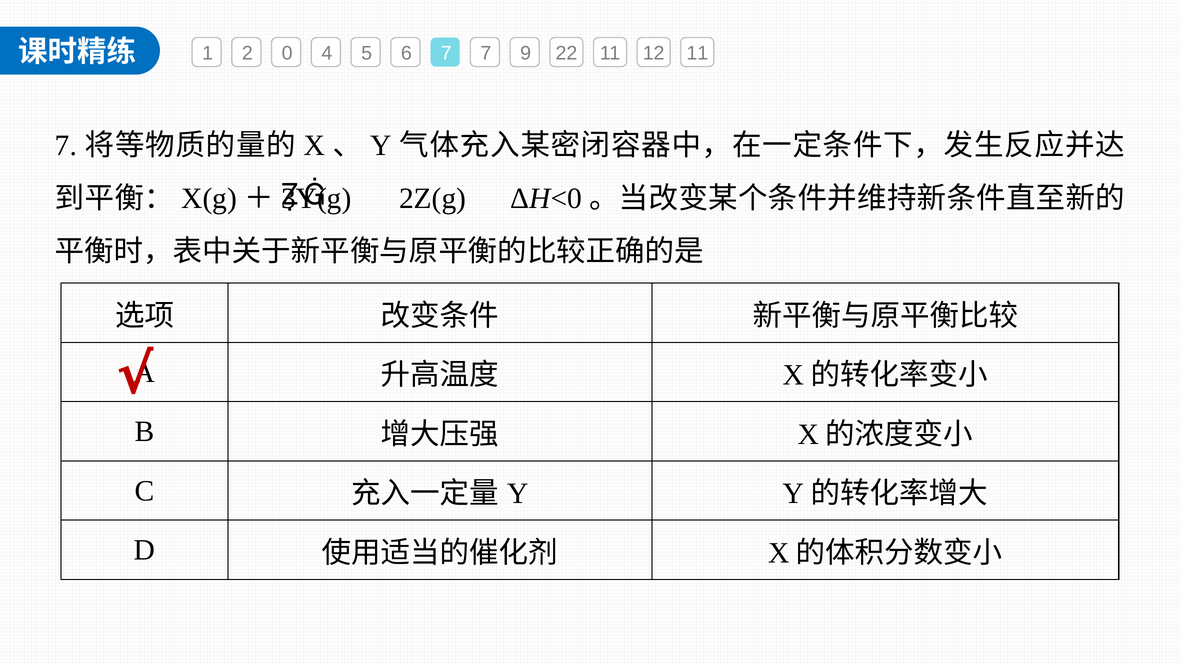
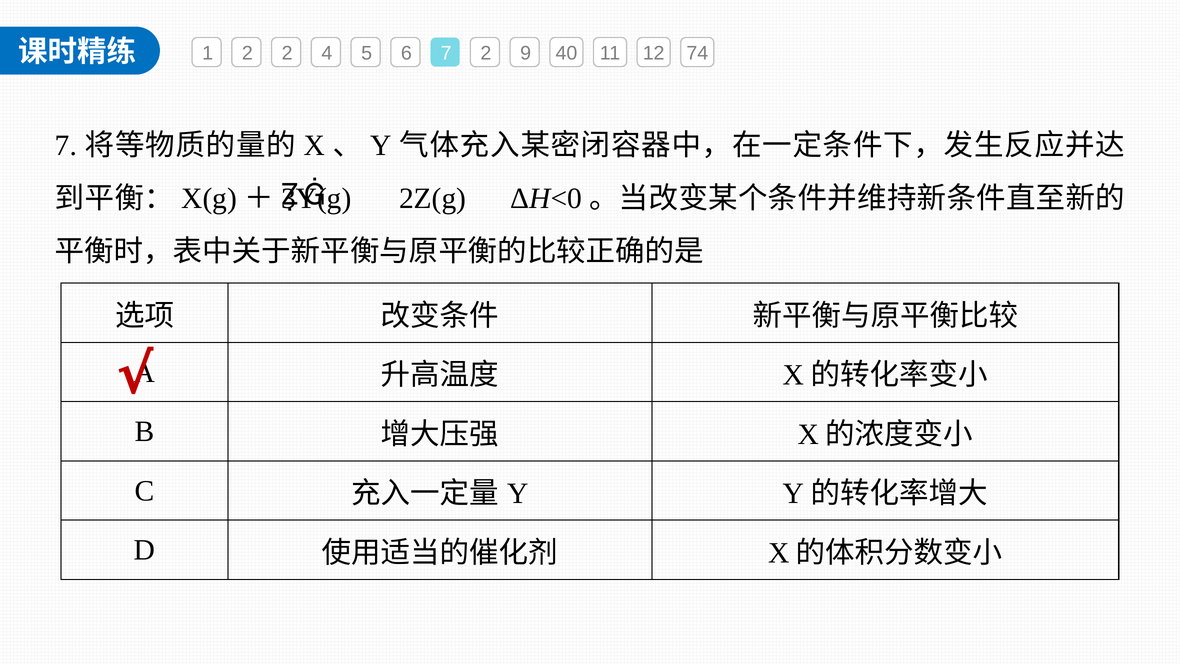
2 0: 0 -> 2 (287, 53)
7 7: 7 -> 2 (486, 53)
22: 22 -> 40 (566, 53)
12 11: 11 -> 74 (697, 53)
